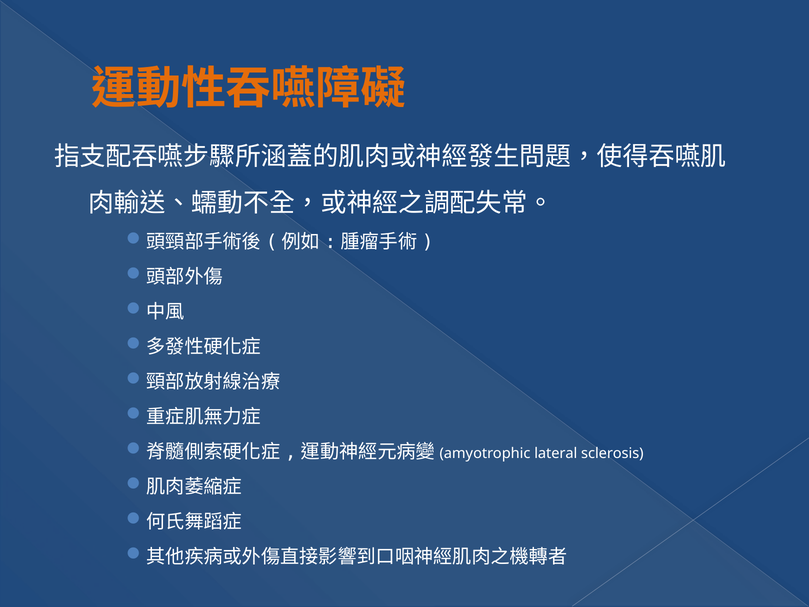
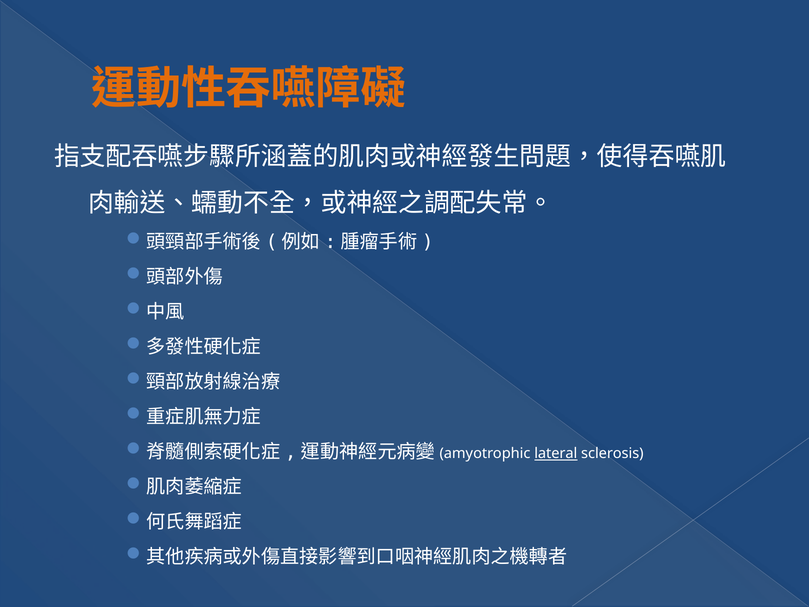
lateral underline: none -> present (556, 453)
